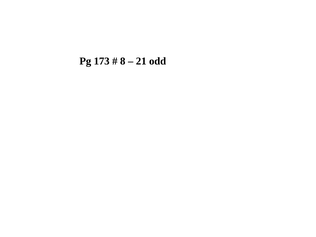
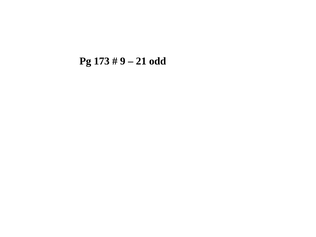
8: 8 -> 9 (123, 61)
